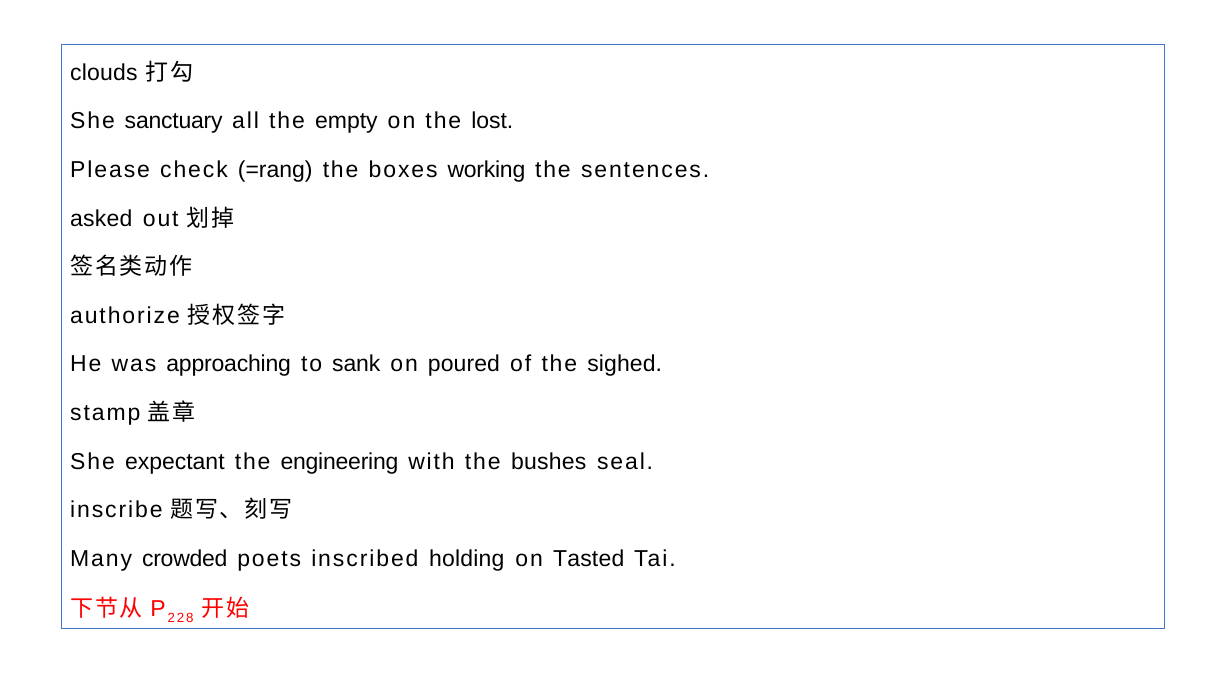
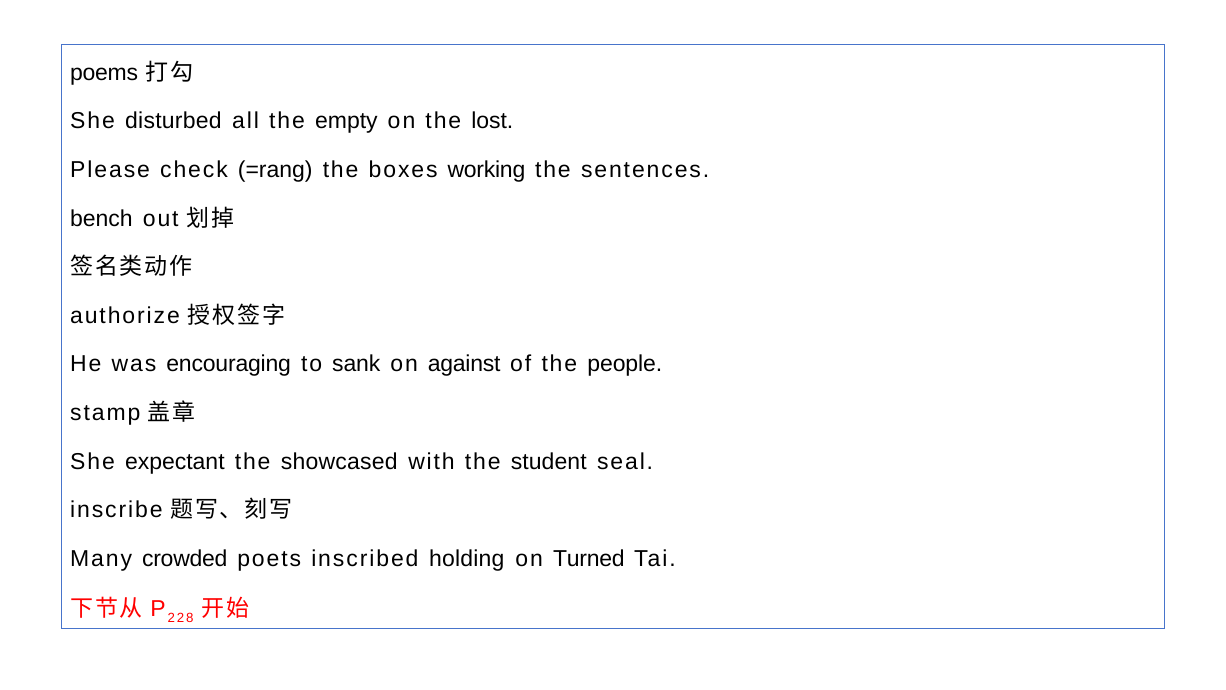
clouds: clouds -> poems (104, 72)
sanctuary: sanctuary -> disturbed (173, 121)
asked: asked -> bench (101, 218)
approaching: approaching -> encouraging (229, 364)
poured: poured -> against (464, 364)
sighed: sighed -> people (625, 364)
engineering: engineering -> showcased (339, 461)
bushes: bushes -> student (549, 461)
Tasted: Tasted -> Turned (589, 559)
